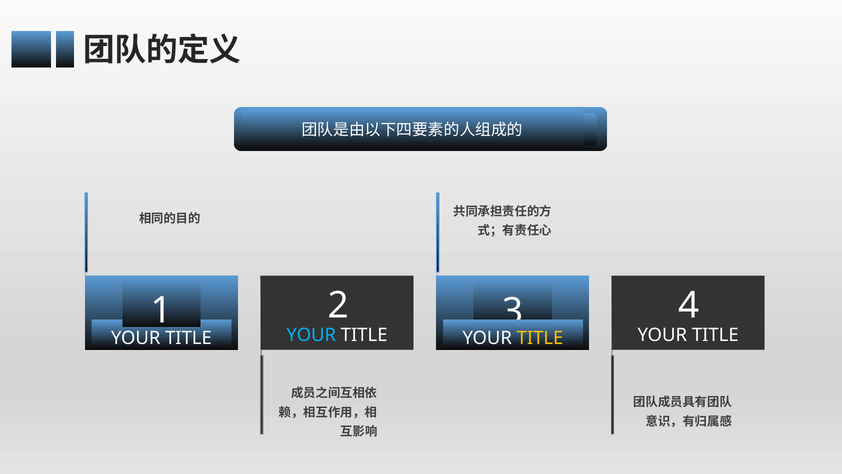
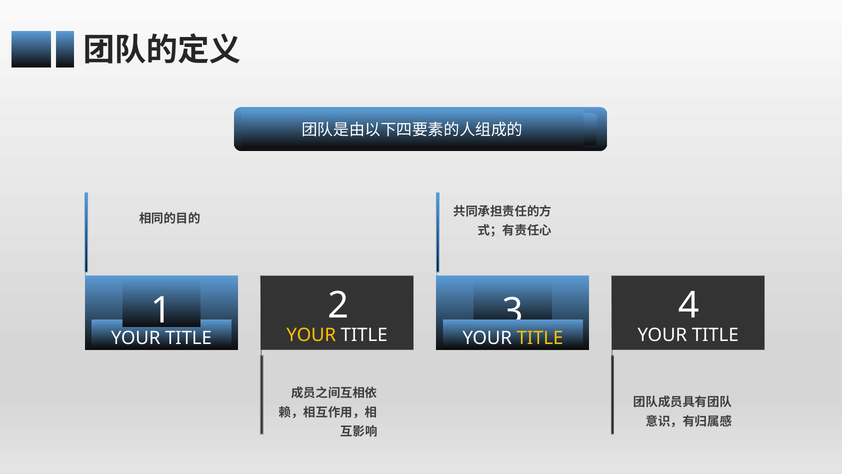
YOUR colour: light blue -> yellow (311, 335)
